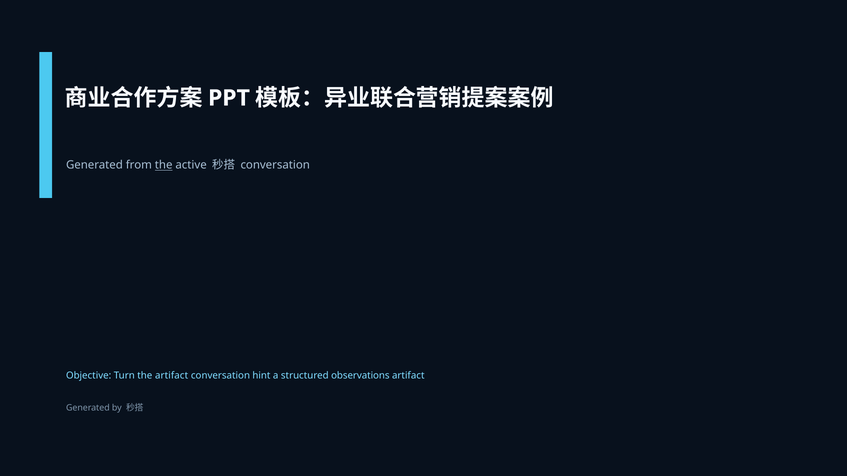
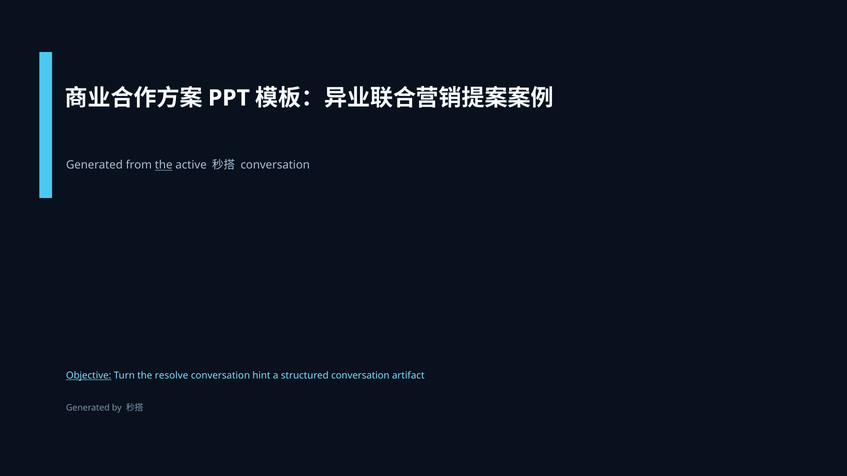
Objective underline: none -> present (89, 376)
the artifact: artifact -> resolve (172, 376)
structured observations: observations -> conversation (360, 376)
